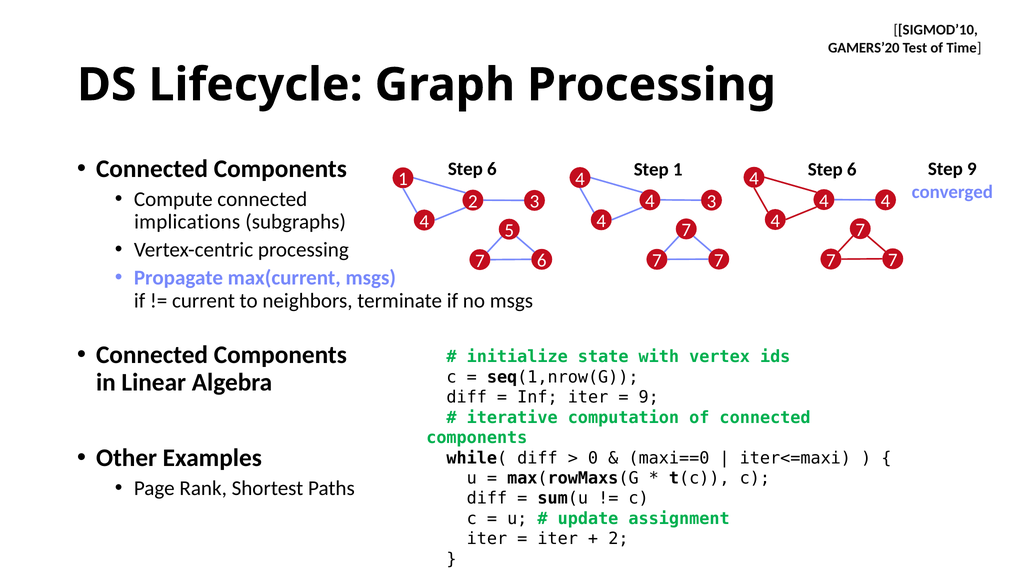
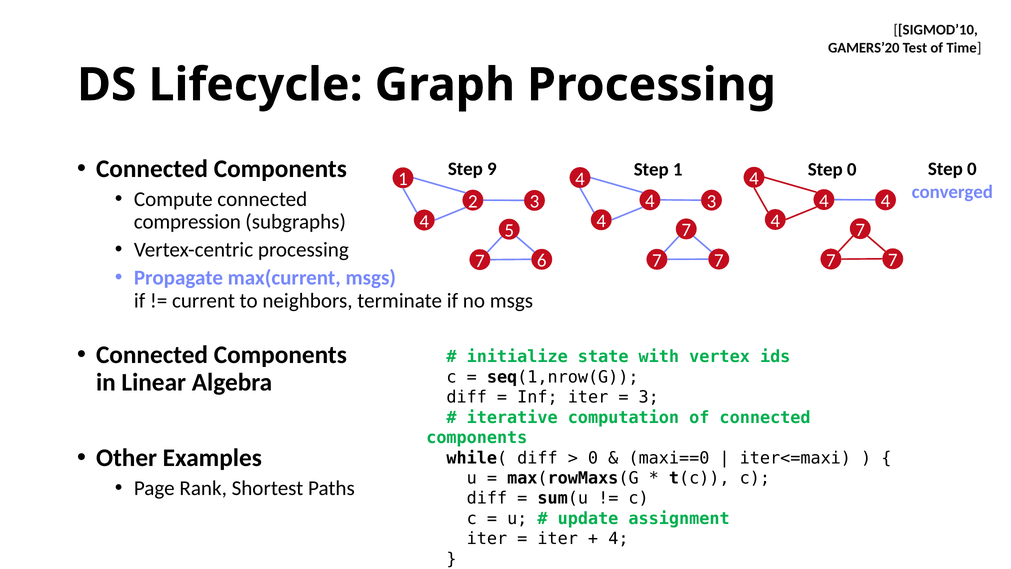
6: 6 -> 9 (492, 169)
6: 6 -> 0 (852, 169)
9: 9 -> 0 (972, 169)
implications: implications -> compression (187, 222)
9: 9 -> 3 (649, 397)
2: 2 -> 4 (618, 539)
